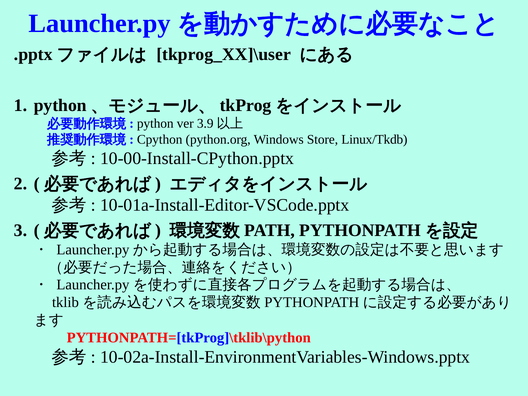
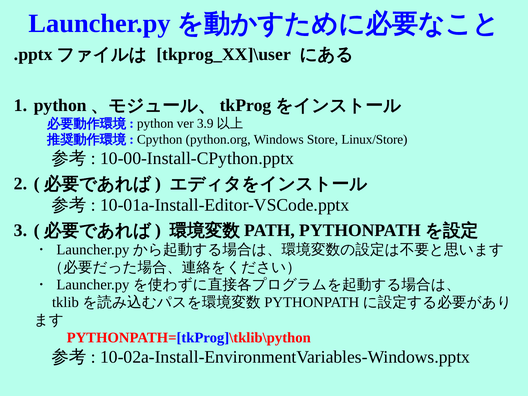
Linux/Tkdb: Linux/Tkdb -> Linux/Store (374, 139)
